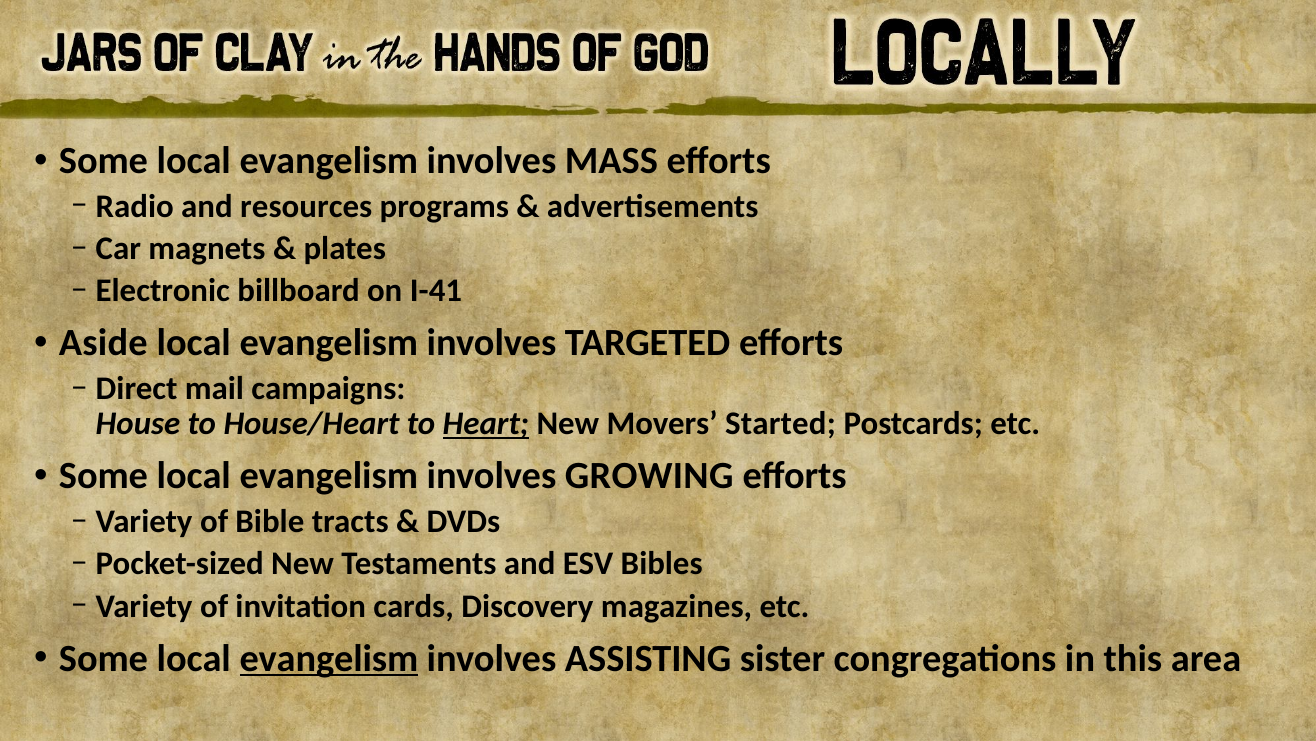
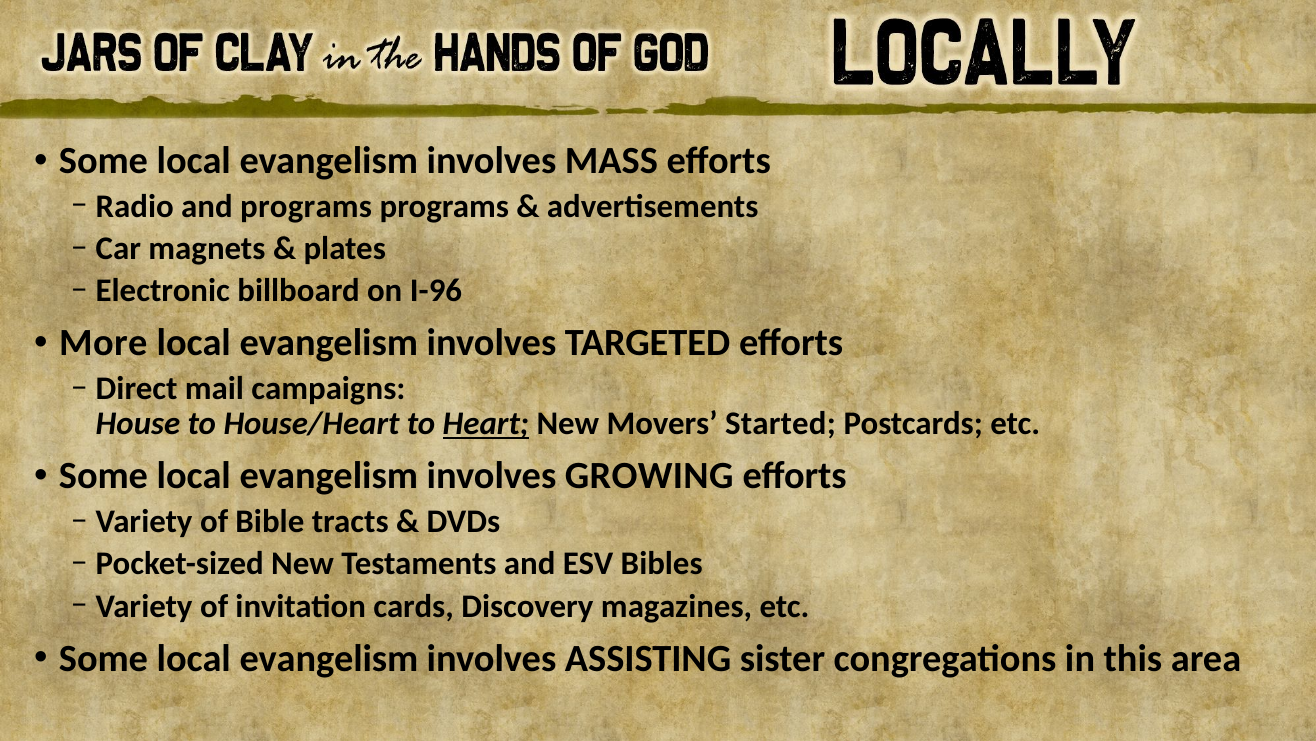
and resources: resources -> programs (306, 206)
I-41: I-41 -> I-96 (436, 291)
Aside: Aside -> More (103, 343)
evangelism underline: present -> none (329, 658)
